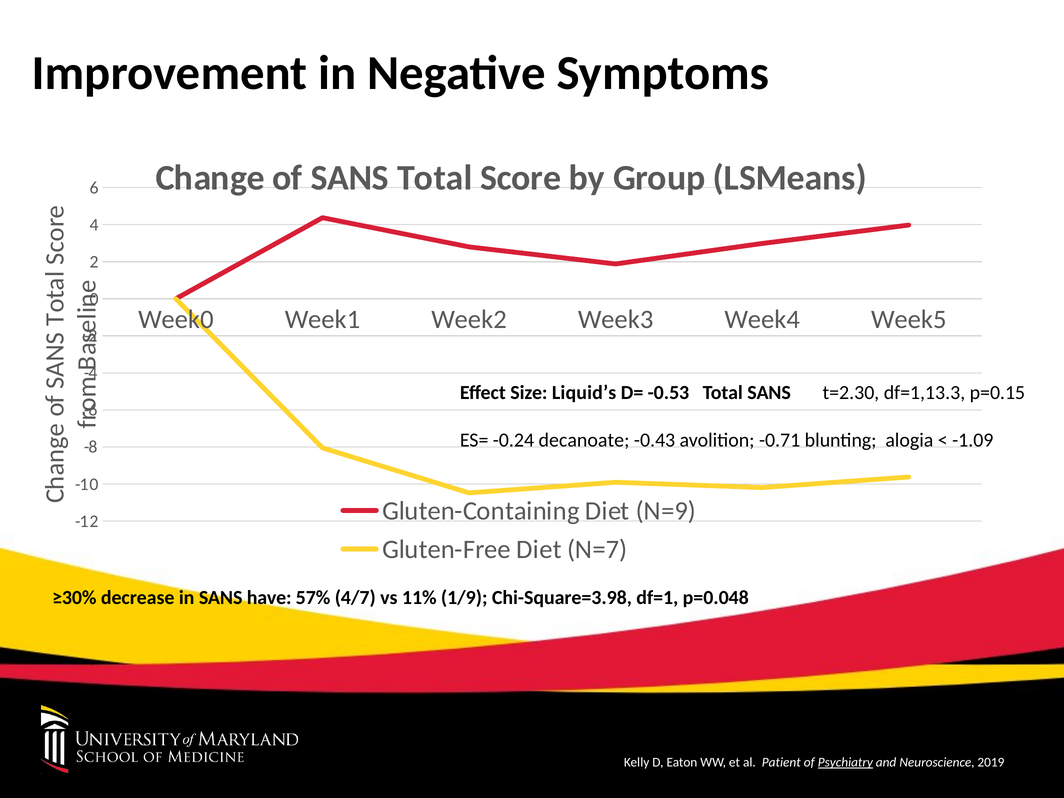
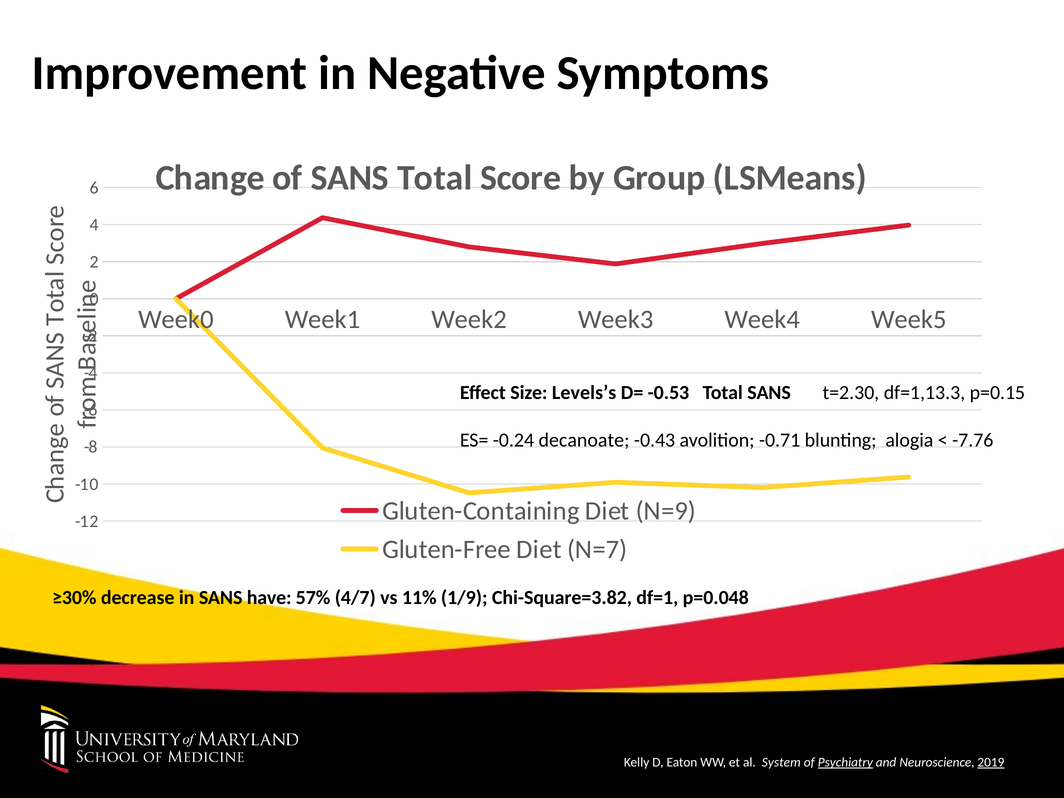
Liquid’s: Liquid’s -> Levels’s (584, 393)
-1.09: -1.09 -> -7.76 (973, 440)
Chi-Square=3.98: Chi-Square=3.98 -> Chi-Square=3.82 (562, 598)
Patient: Patient -> System (781, 762)
2019 underline: none -> present (991, 762)
